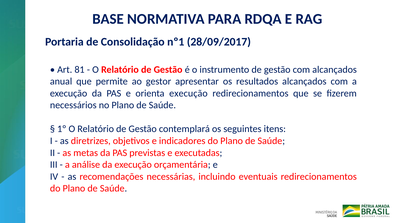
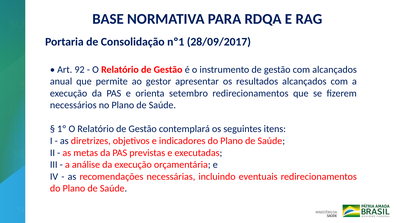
81: 81 -> 92 (80, 70)
orienta execução: execução -> setembro (188, 93)
